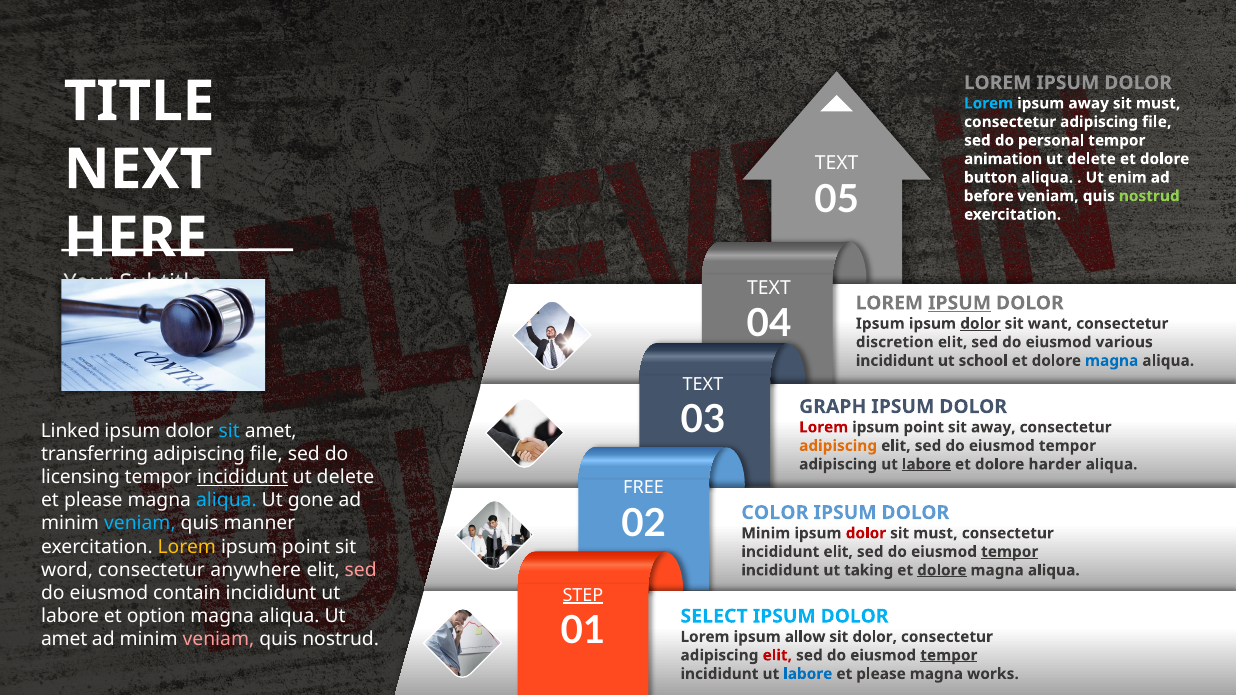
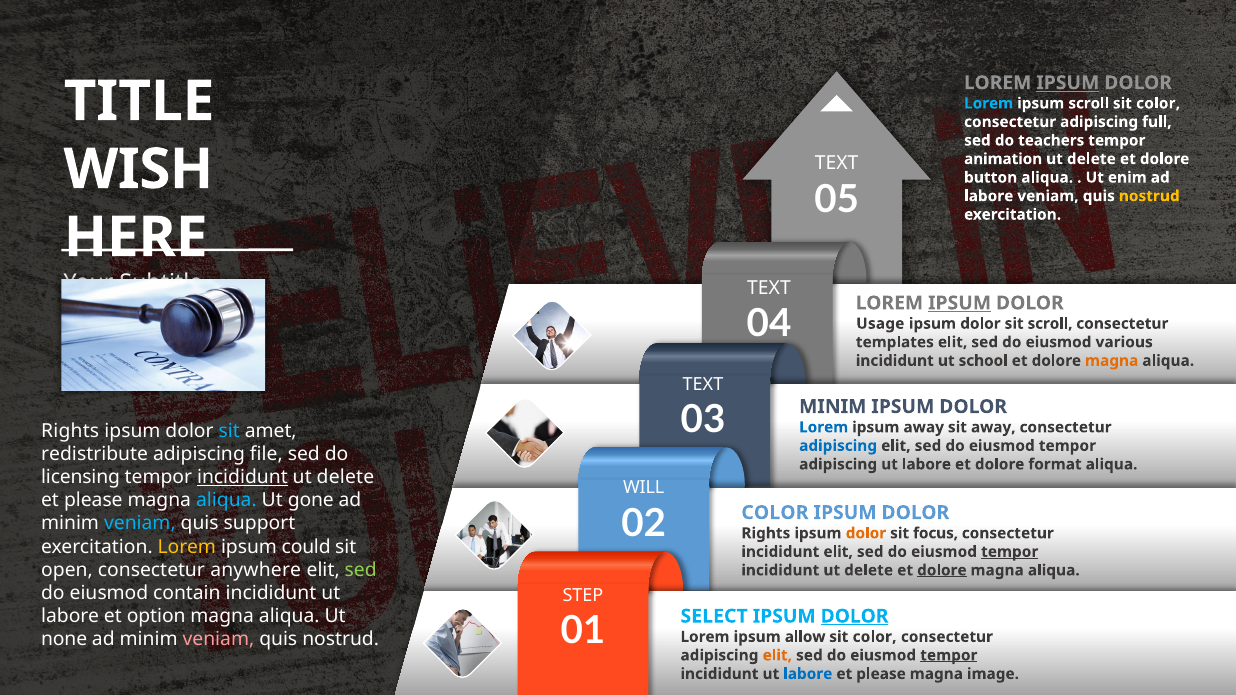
IPSUM underline: none -> present (1068, 83)
ipsum away: away -> scroll (1089, 103)
must: must -> color (1158, 103)
consectetur adipiscing file: file -> full (1157, 122)
personal: personal -> teachers (1051, 140)
NEXT: NEXT -> WISH (138, 169)
before: before -> labore (989, 196)
nostrud colour: light green -> yellow (1149, 196)
Ipsum: Ipsum -> Usage (880, 324)
dolor underline: present -> none (980, 324)
sit want: want -> scroll (1050, 324)
discretion: discretion -> templates (895, 342)
magna colour: blue -> orange (1112, 361)
03 GRAPH: GRAPH -> MINIM (833, 407)
Lorem colour: red -> blue (824, 427)
point: point -> away (924, 427)
Linked: Linked -> Rights (70, 431)
adipiscing colour: orange -> blue (838, 446)
transferring: transferring -> redistribute (95, 454)
labore underline: present -> none (926, 464)
harder: harder -> format (1055, 464)
FREE: FREE -> WILL (644, 488)
manner: manner -> support (259, 524)
Minim: Minim -> Rights (766, 533)
dolor colour: red -> orange (866, 533)
must: must -> focus (936, 533)
point: point -> could (306, 547)
word: word -> open (67, 570)
sed colour: pink -> light green (361, 570)
taking: taking -> delete (869, 570)
STEP underline: present -> none (583, 595)
DOLOR underline: none -> present (855, 616)
amet: amet -> none (64, 640)
dolor: dolor -> color (875, 637)
elit colour: red -> orange (777, 656)
works: works -> image (993, 674)
